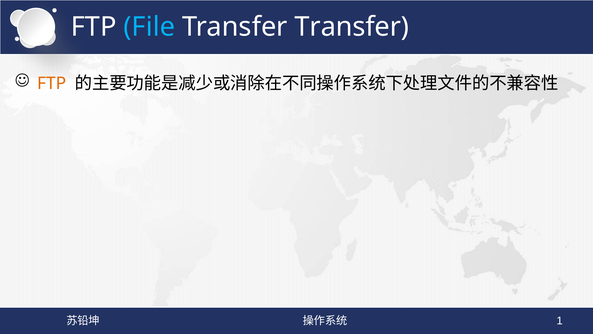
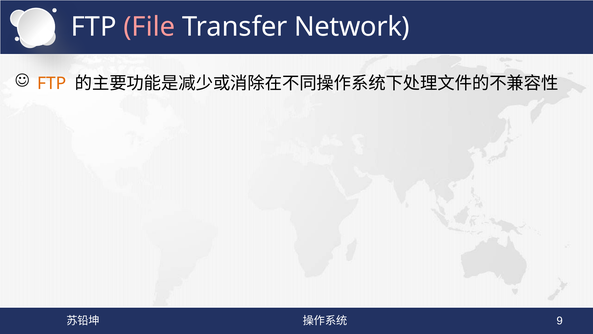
File colour: light blue -> pink (149, 27)
Transfer Transfer: Transfer -> Network (352, 27)
1: 1 -> 9 (560, 320)
